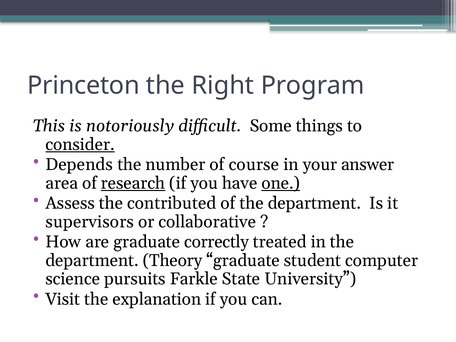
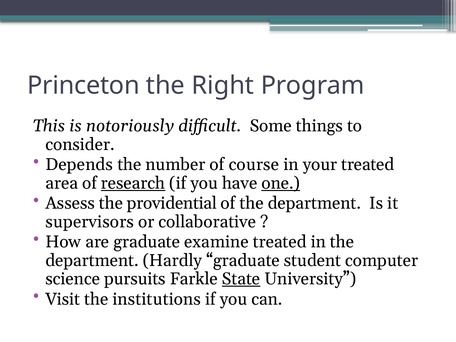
consider underline: present -> none (80, 144)
your answer: answer -> treated (368, 165)
contributed: contributed -> providential (172, 203)
correctly: correctly -> examine (216, 242)
Theory: Theory -> Hardly (172, 260)
State underline: none -> present (241, 279)
explanation: explanation -> institutions (157, 299)
